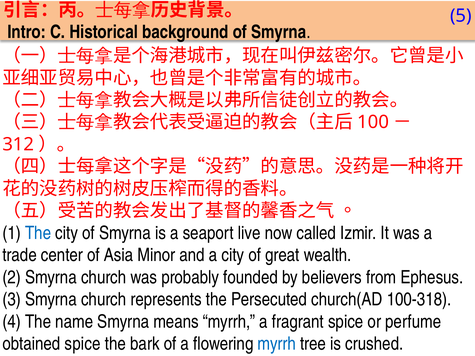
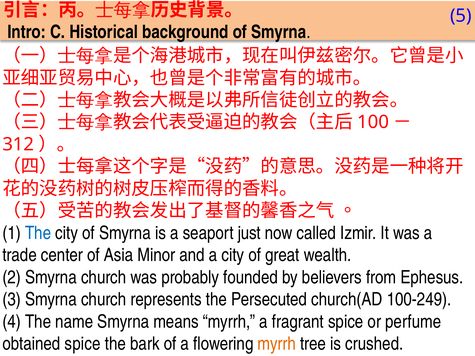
live: live -> just (249, 233)
100-318: 100-318 -> 100-249 (419, 300)
myrrh colour: blue -> orange (277, 344)
